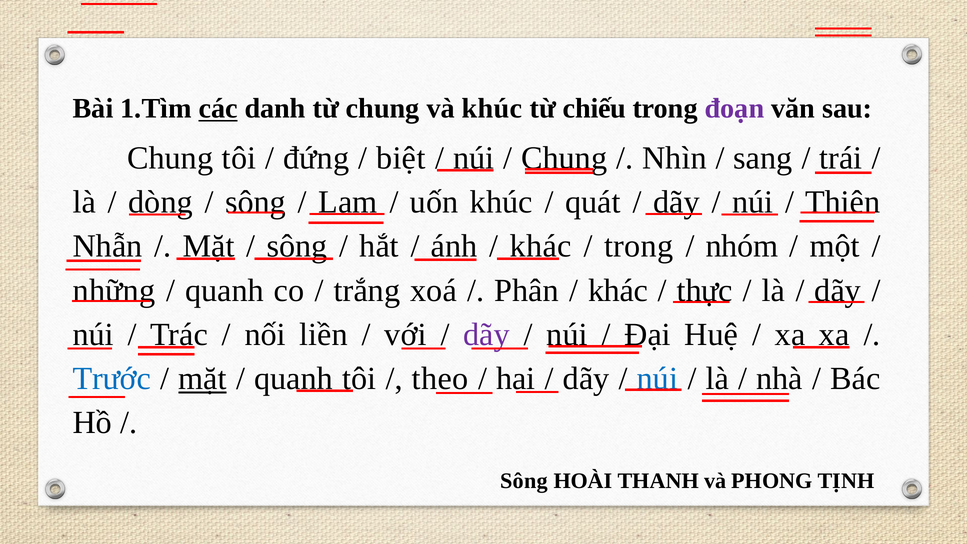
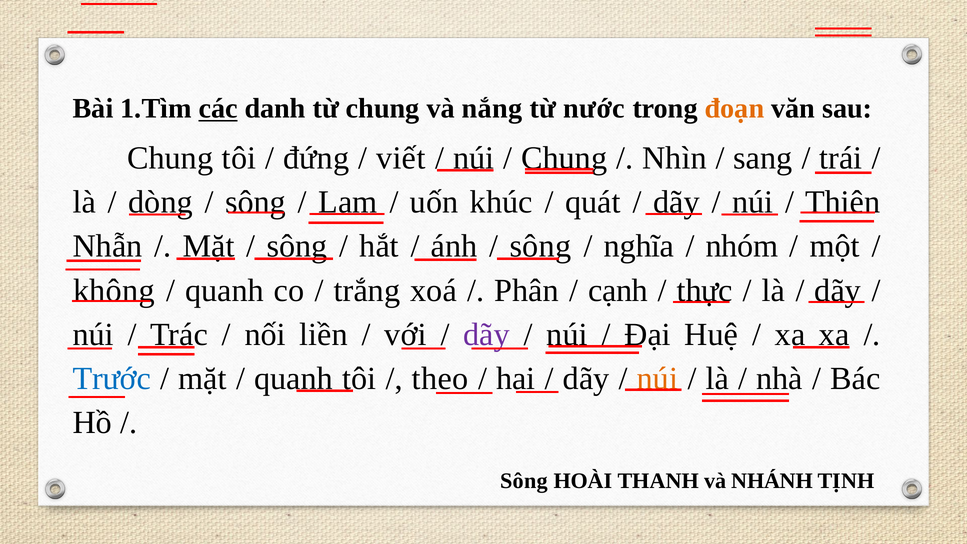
và khúc: khúc -> nắng (492, 108)
chiếu: chiếu -> nước (594, 108)
đoạn colour: purple -> orange (734, 108)
biệt: biệt -> viết (401, 158)
khác: khác -> sông (541, 246)
trong: trong -> nghĩa (639, 246)
những: những -> không (114, 290)
khác: khác -> cạnh (618, 290)
mặt underline: present -> none (202, 379)
núi colour: blue -> orange (657, 379)
PHONG: PHONG -> NHÁNH (772, 481)
